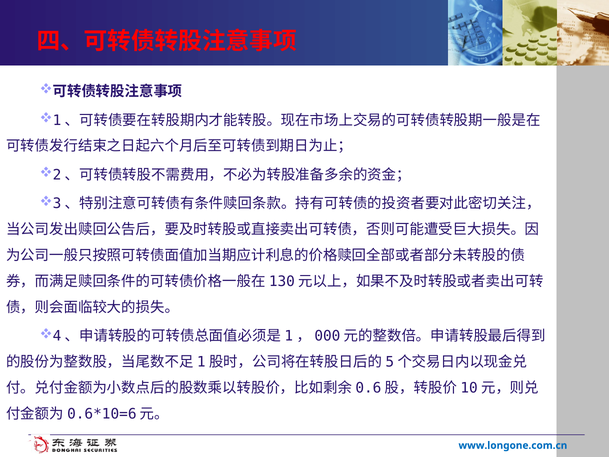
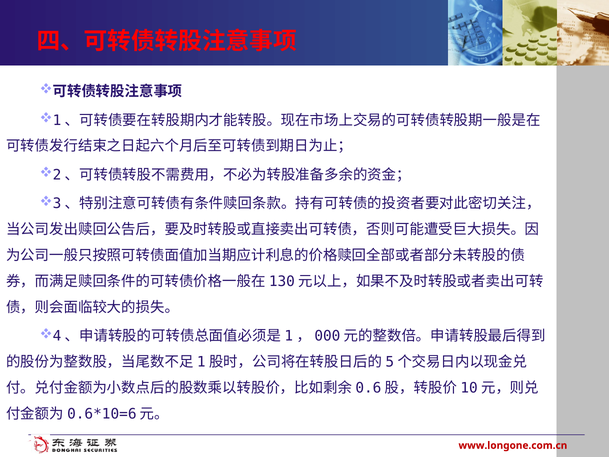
www.longone.com.cn colour: blue -> red (513, 445)
